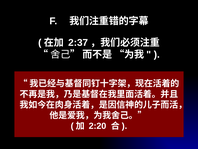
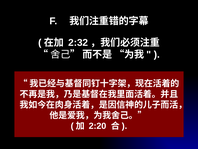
2:37: 2:37 -> 2:32 (78, 42)
